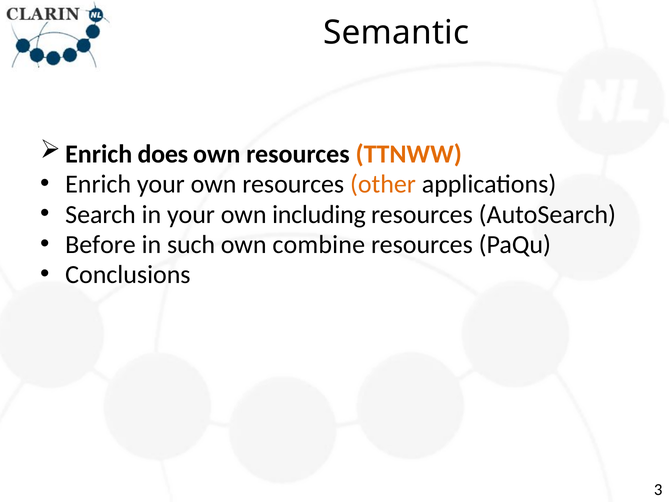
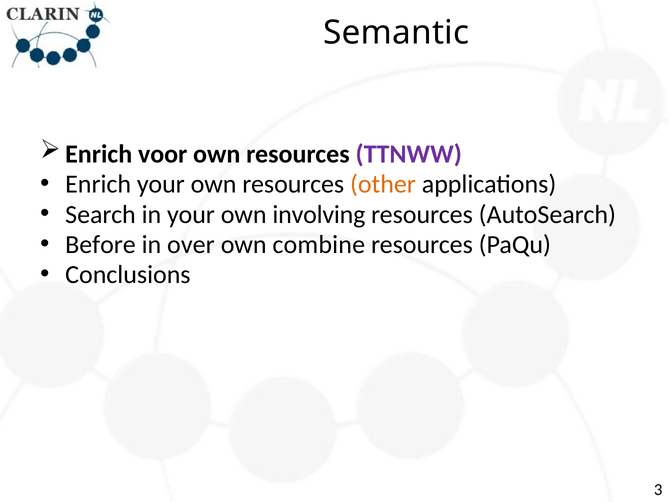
does: does -> voor (163, 154)
TTNWW colour: orange -> purple (409, 154)
including: including -> involving (319, 214)
such: such -> over (191, 244)
